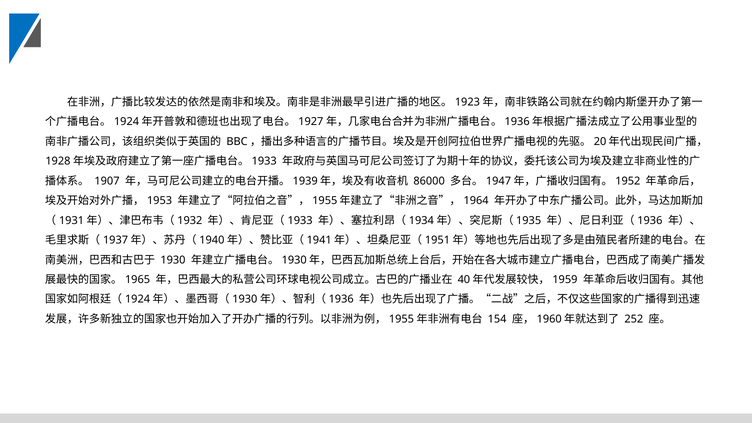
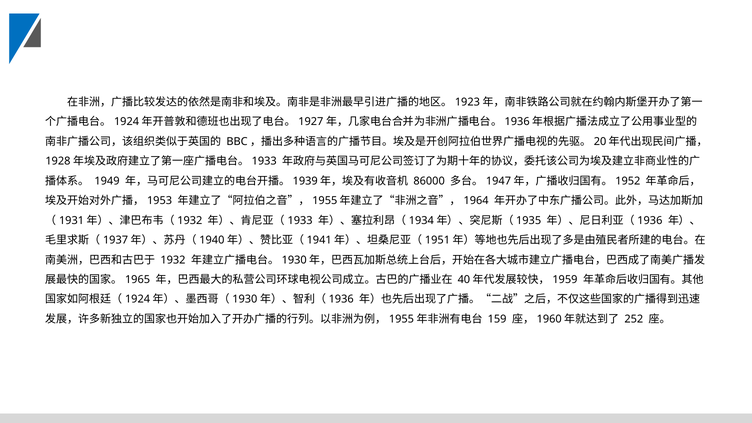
1907: 1907 -> 1949 (107, 181)
1930: 1930 -> 1932 (173, 260)
154: 154 -> 159 (497, 319)
